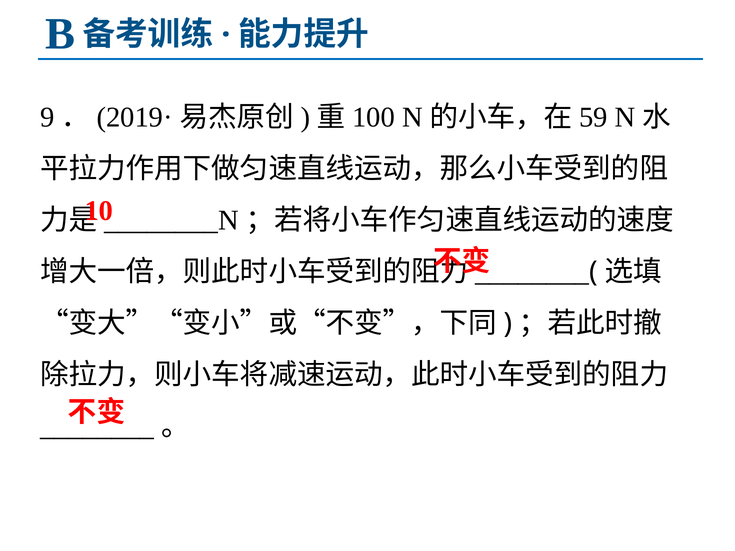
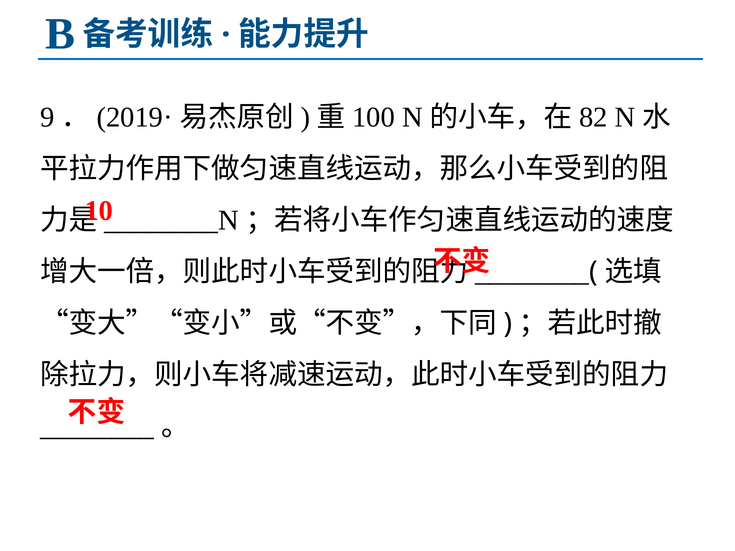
59: 59 -> 82 (593, 117)
